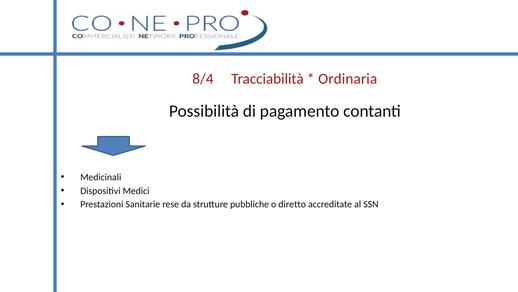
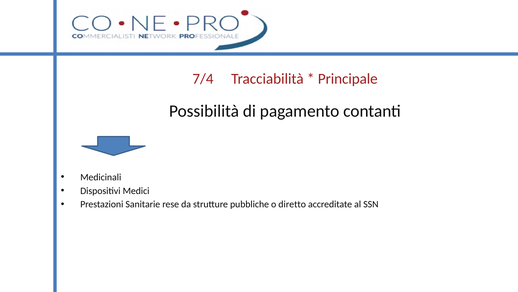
8/4: 8/4 -> 7/4 (203, 79)
Ordinaria: Ordinaria -> Principale (348, 79)
